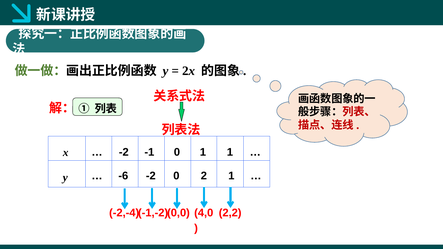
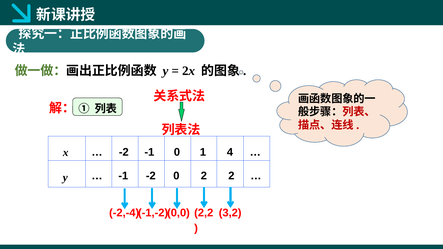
-1 1: 1 -> 4 (230, 152)
-6: -6 -> -1 (123, 176)
2 1: 1 -> 2 (231, 176)
4,0: 4,0 -> 2,2 (204, 213)
2,2: 2,2 -> 3,2 (230, 213)
